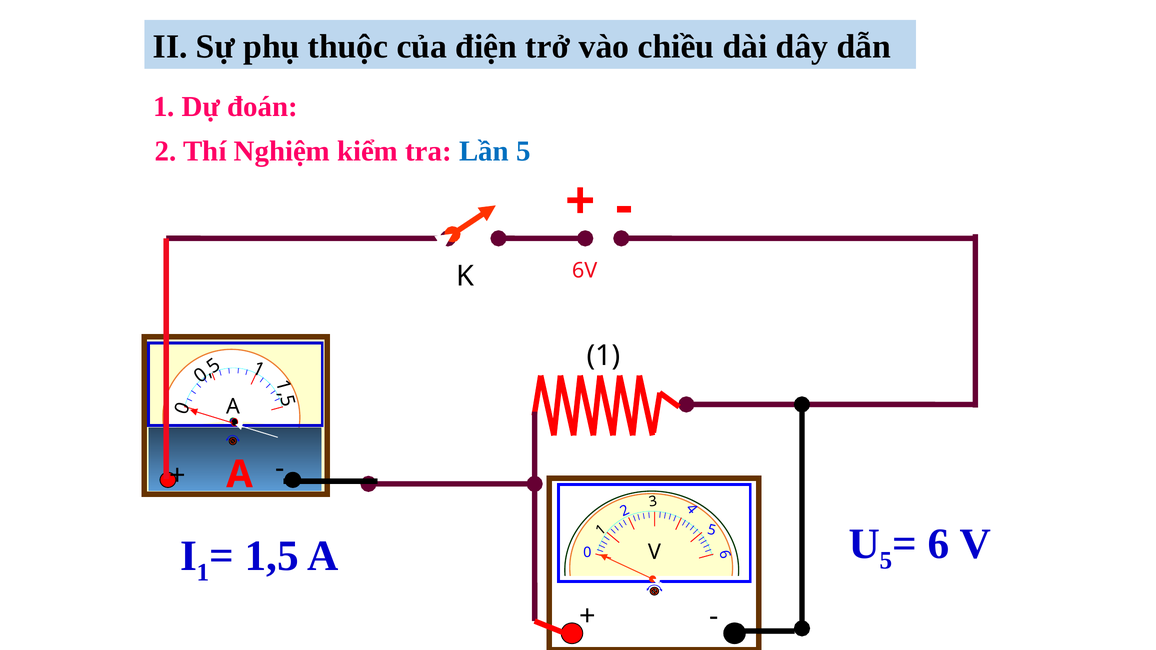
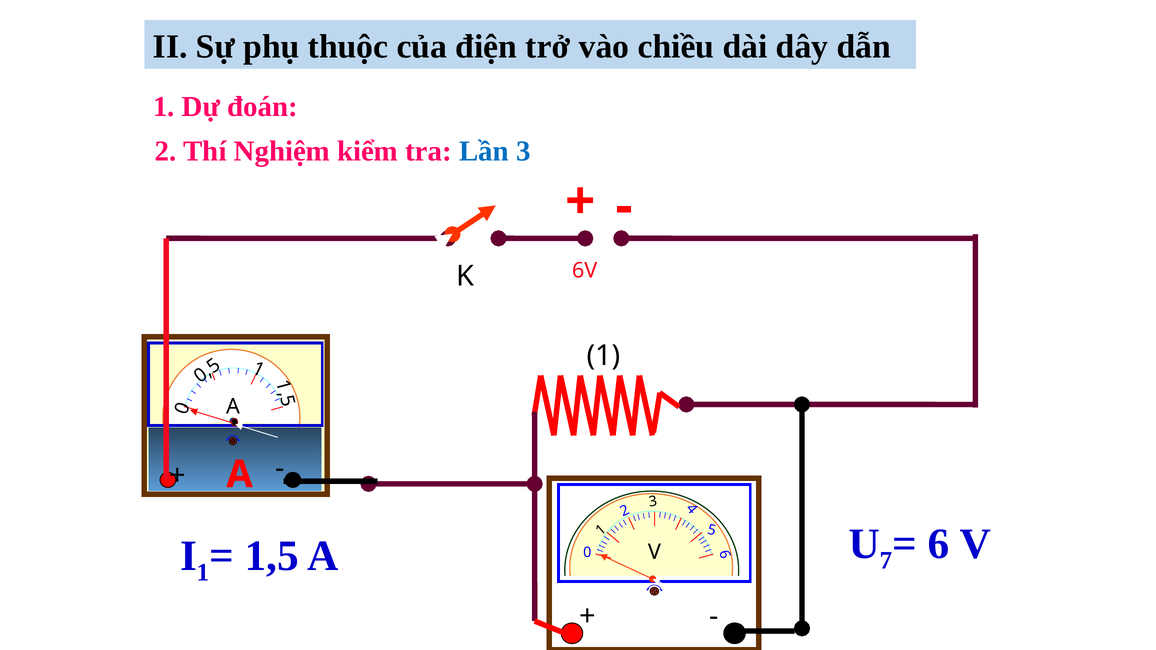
Lần 5: 5 -> 3 (523, 151)
5: 5 -> 7 (886, 561)
